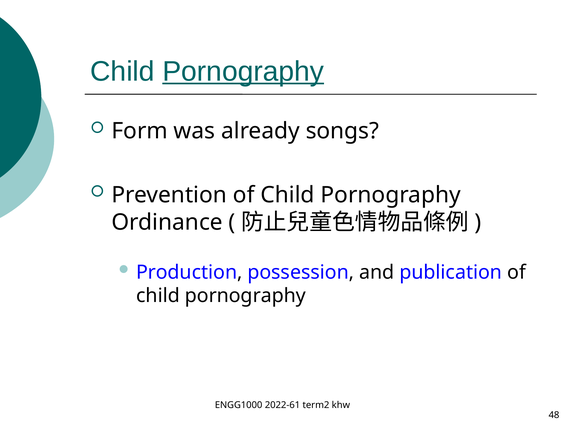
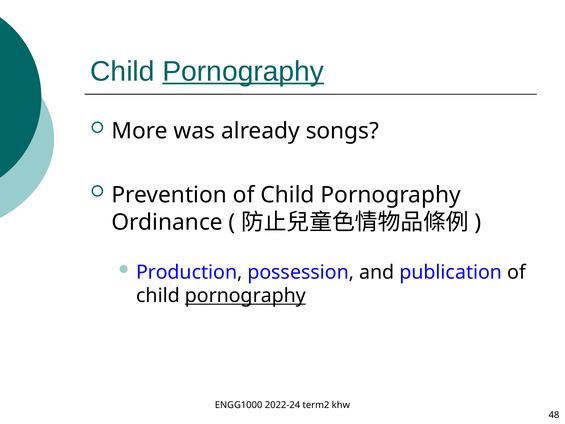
Form: Form -> More (140, 131)
pornography underline: none -> present (245, 296)
2022-61: 2022-61 -> 2022-24 (282, 405)
